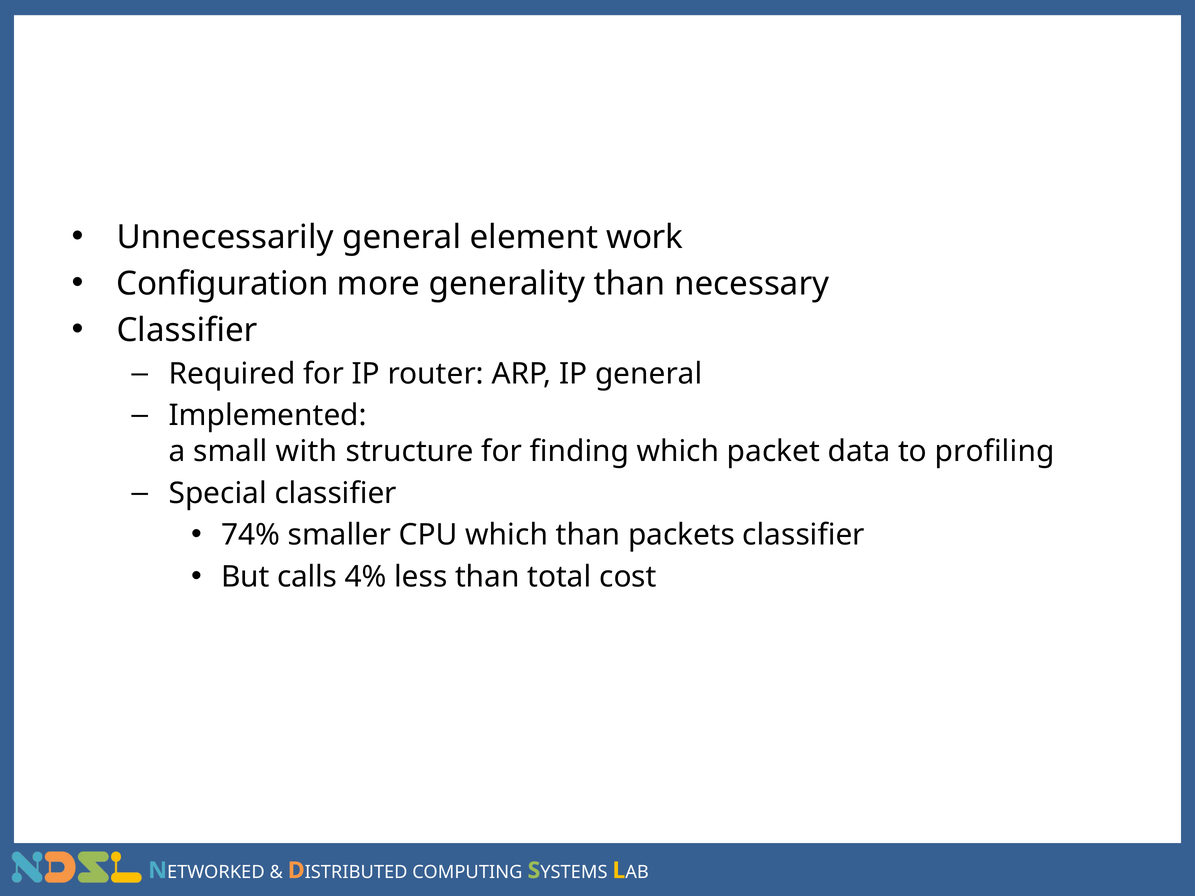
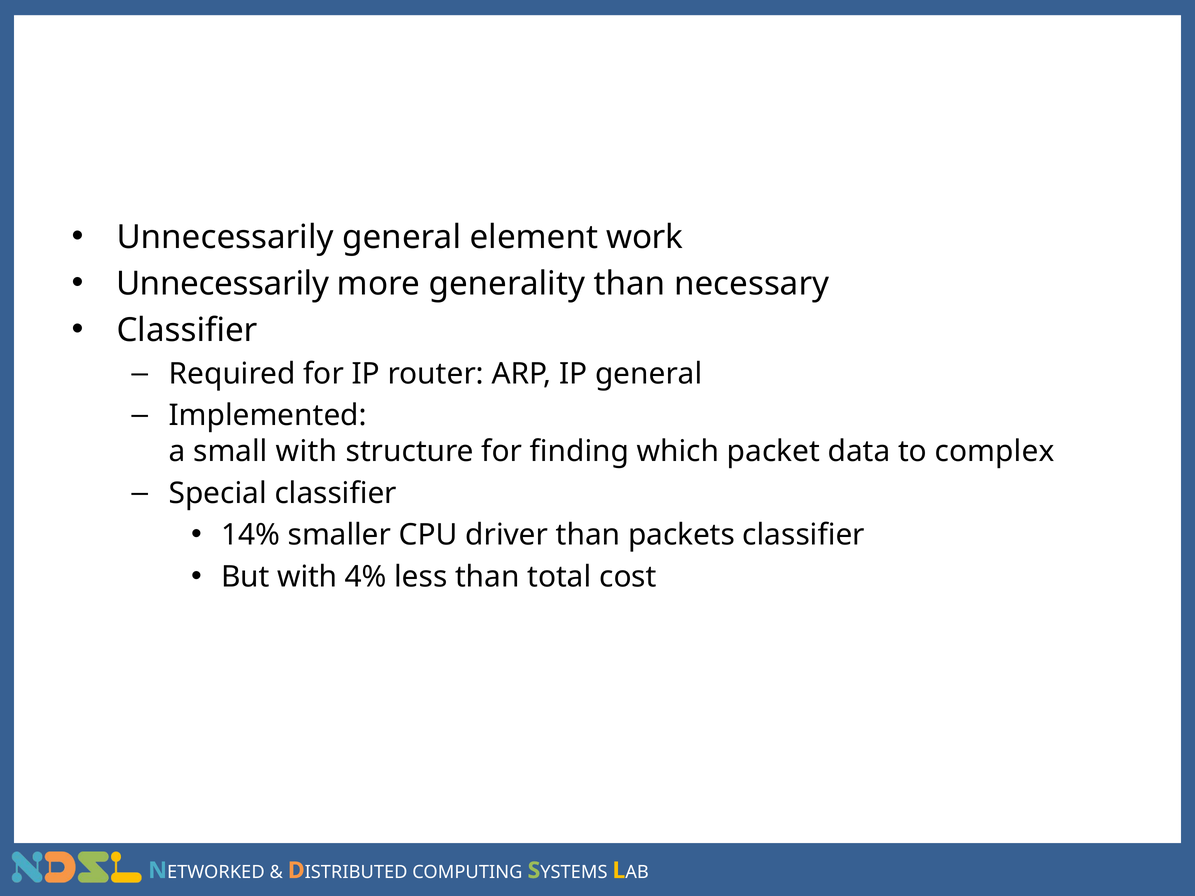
Configuration: Configuration -> Unnecessarily (223, 284)
profiling: profiling -> complex (995, 452)
74%: 74% -> 14% (251, 535)
CPU which: which -> driver (507, 535)
But calls: calls -> with (307, 577)
